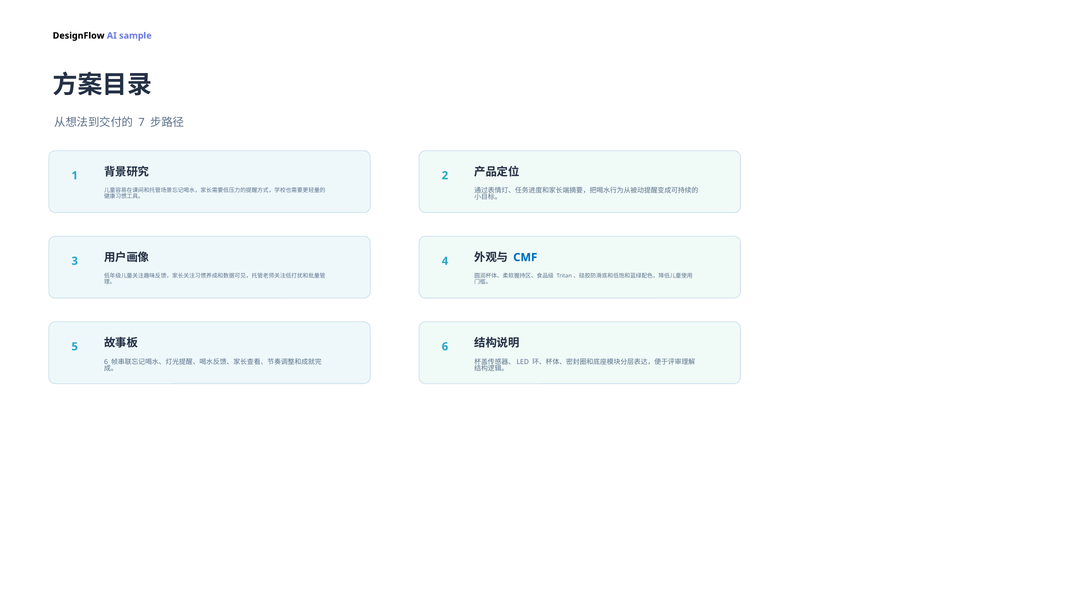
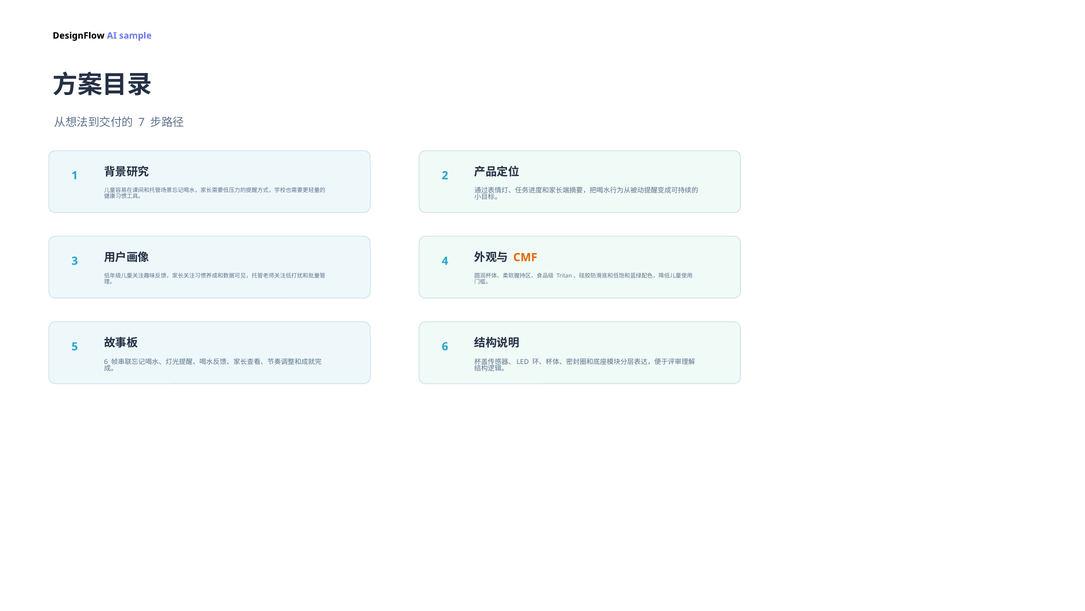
CMF colour: blue -> orange (525, 257)
